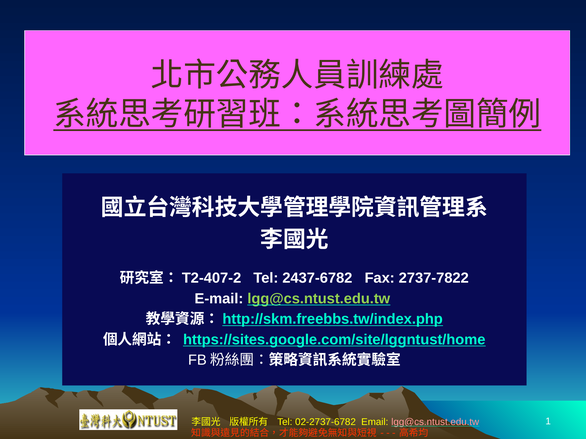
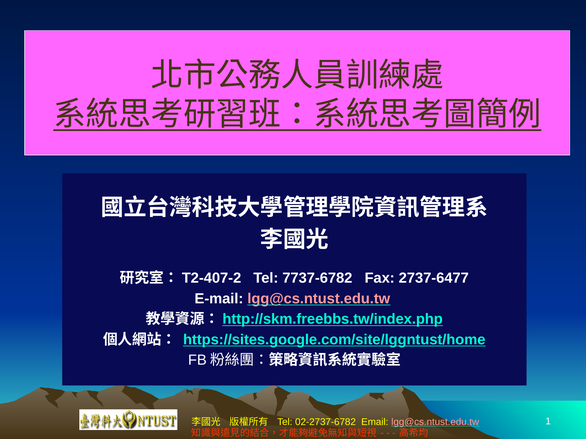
2437-6782: 2437-6782 -> 7737-6782 (317, 278)
2737-7822: 2737-7822 -> 2737-6477 (434, 278)
lgg@cs.ntust.edu.tw colour: light green -> pink (319, 299)
